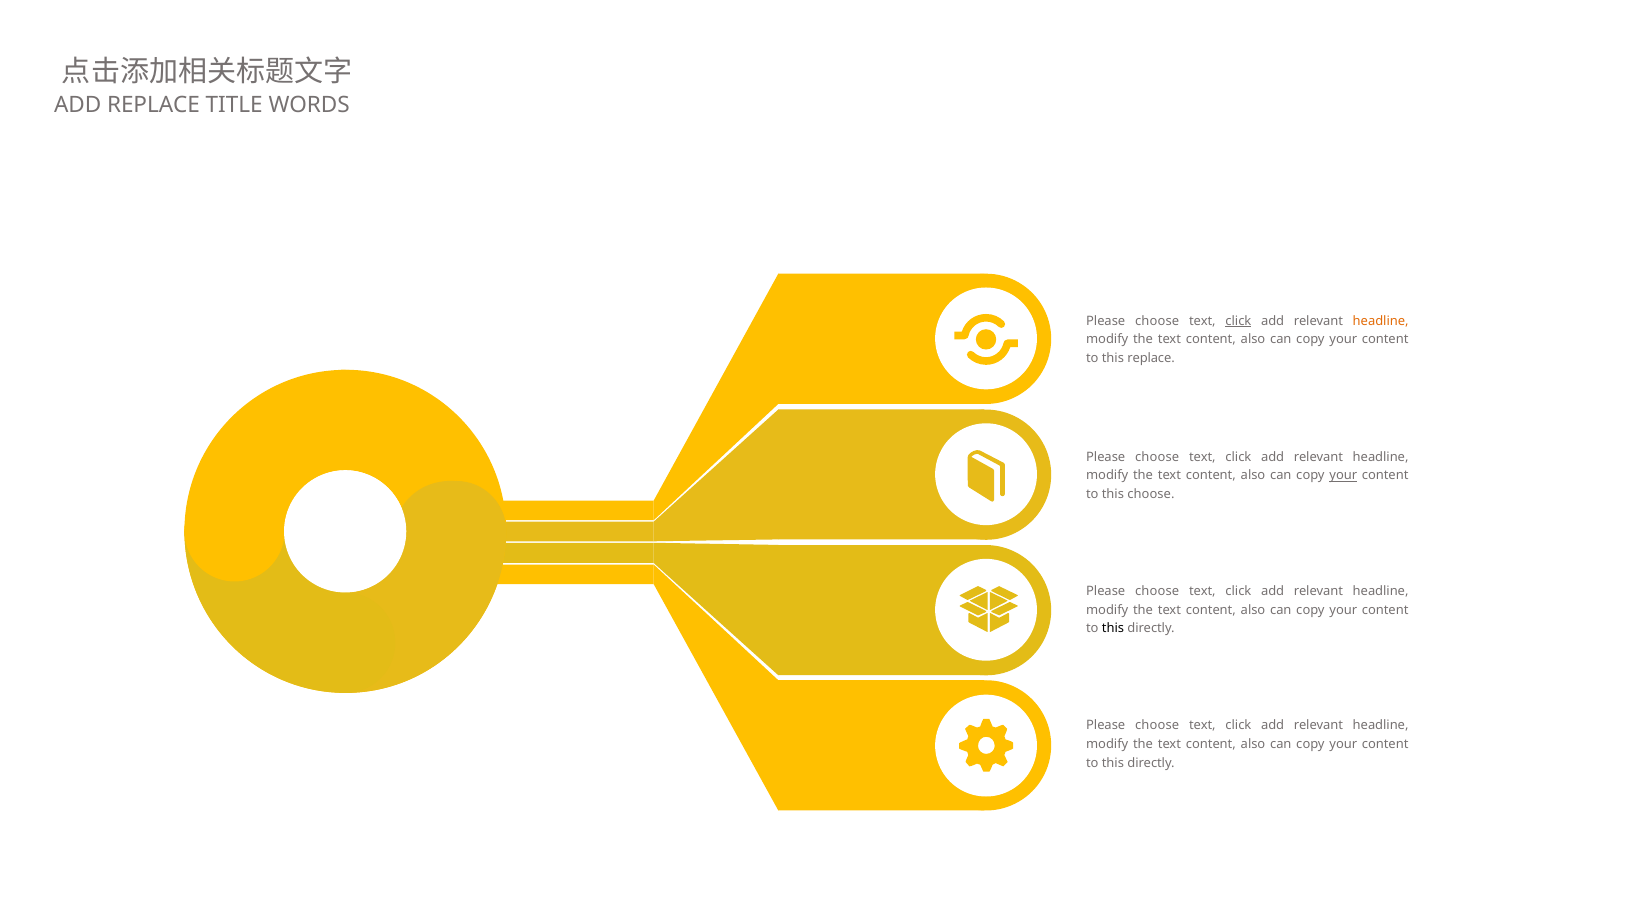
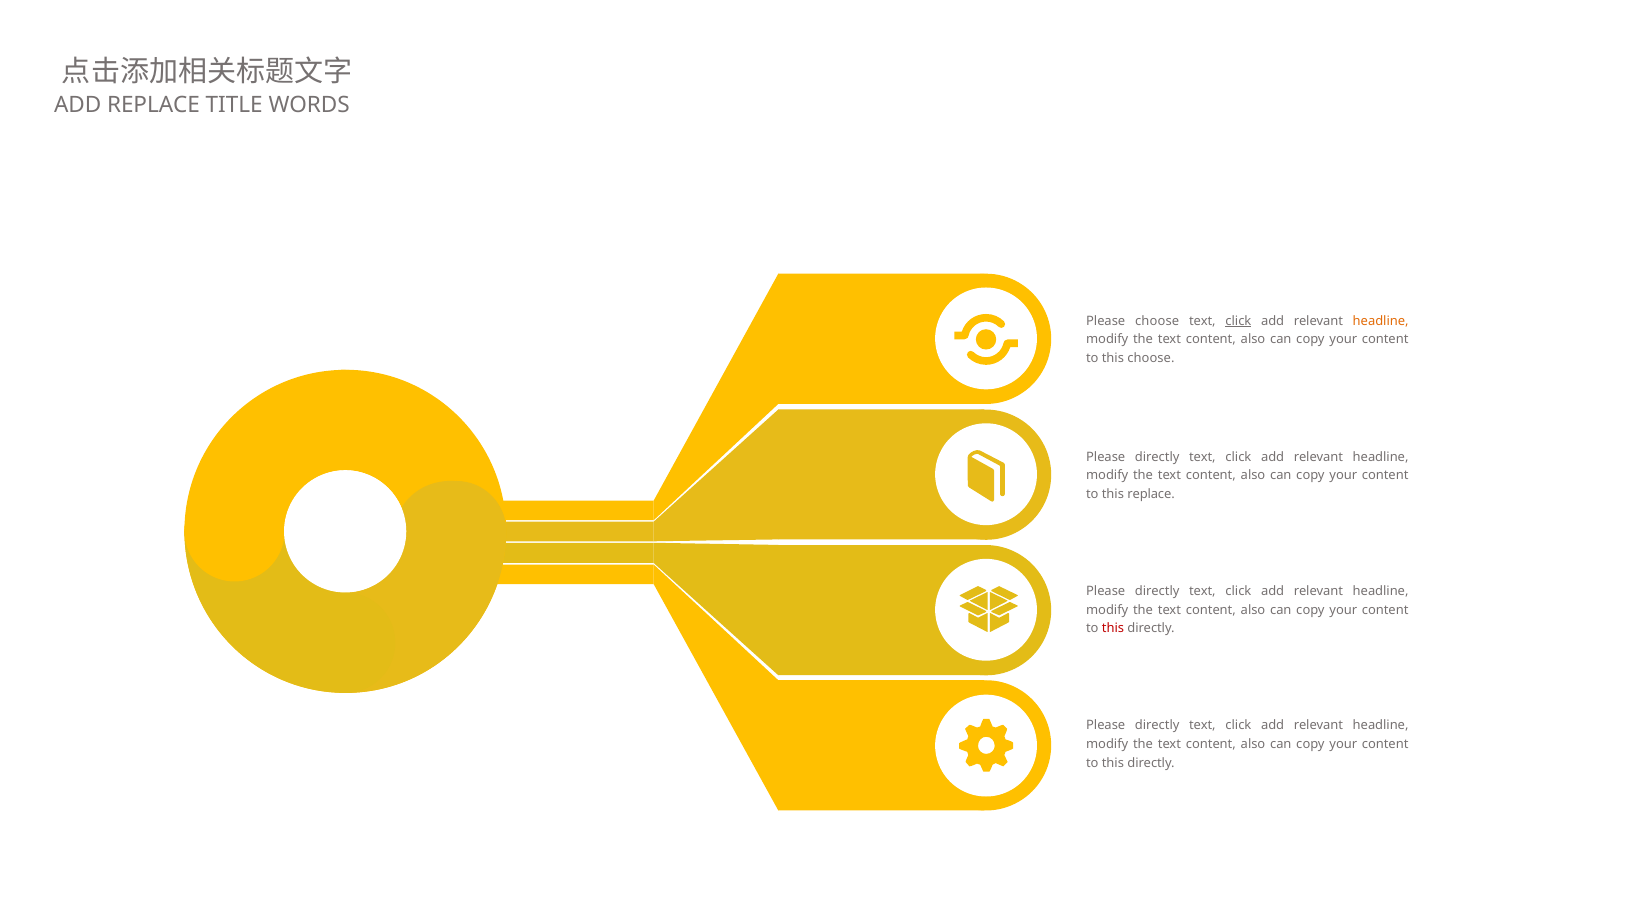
this replace: replace -> choose (1151, 358)
choose: choose -> directly (1157, 457)
your underline: present -> none (1343, 476)
this choose: choose -> replace (1151, 494)
choose: choose -> directly (1157, 591)
this colour: black -> red (1113, 628)
choose: choose -> directly (1157, 725)
